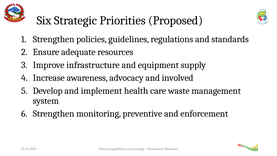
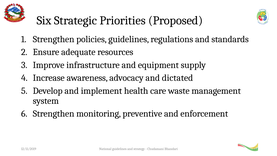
involved: involved -> dictated (177, 78)
